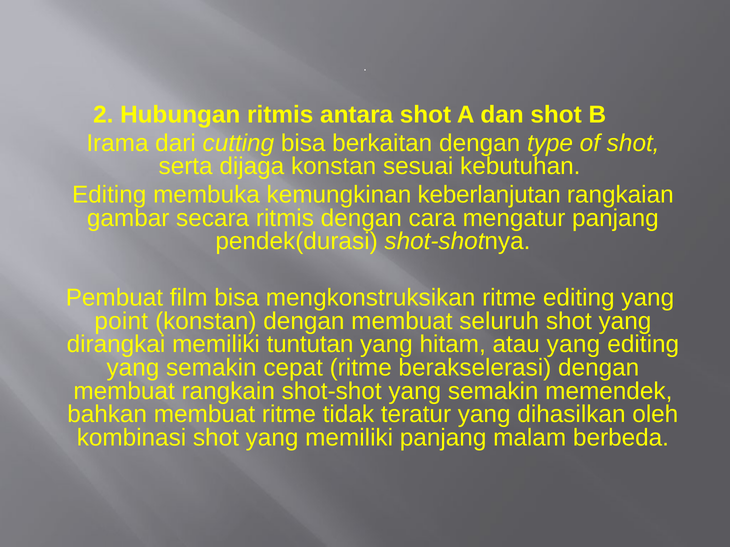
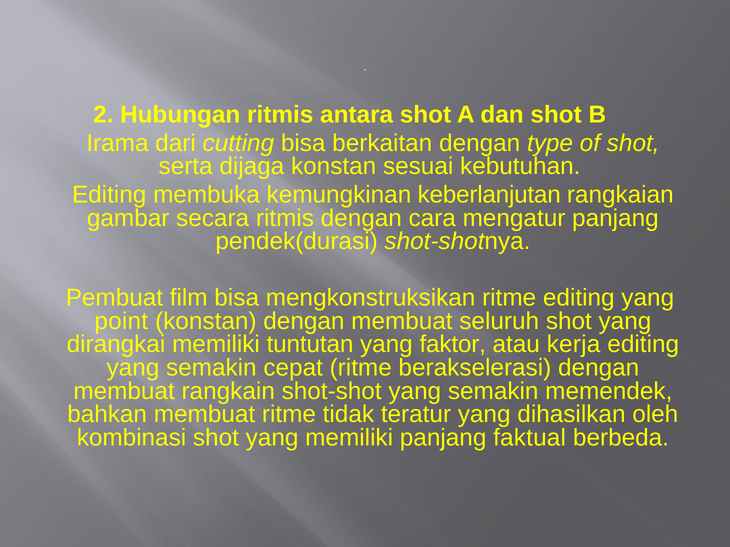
hitam: hitam -> faktor (453, 345)
atau yang: yang -> kerja (573, 345)
malam: malam -> faktual (530, 438)
